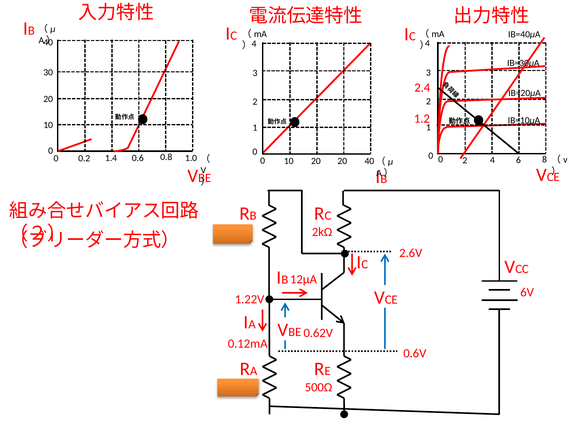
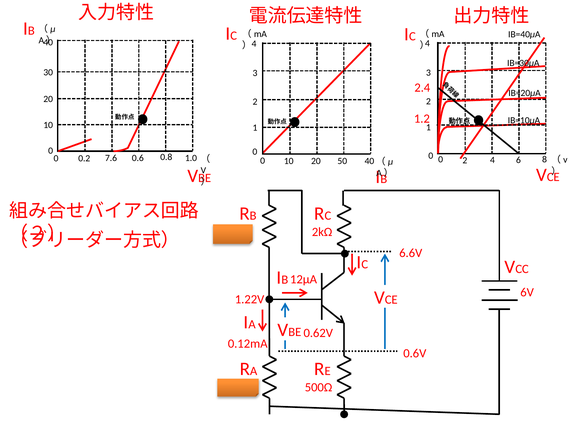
1.4: 1.4 -> 7.6 (111, 158)
20 20: 20 -> 50 (342, 161)
2.6V: 2.6V -> 6.6V (411, 254)
